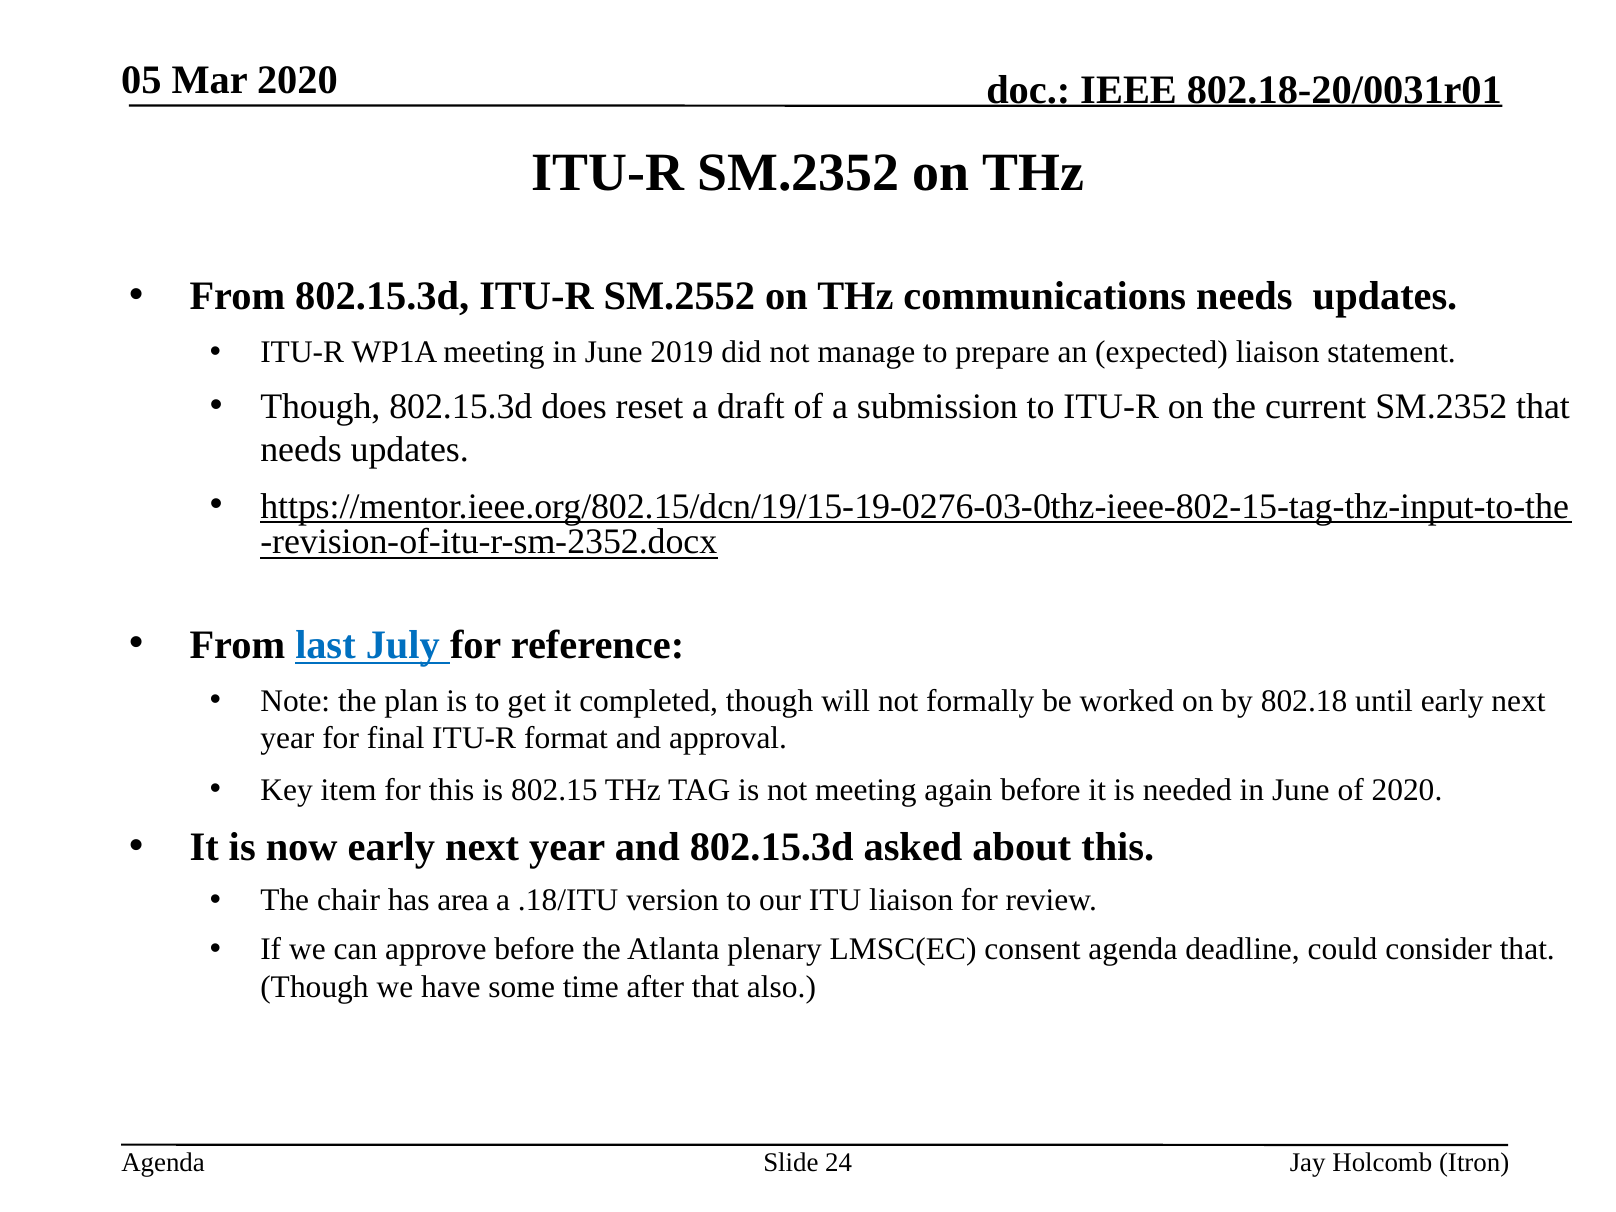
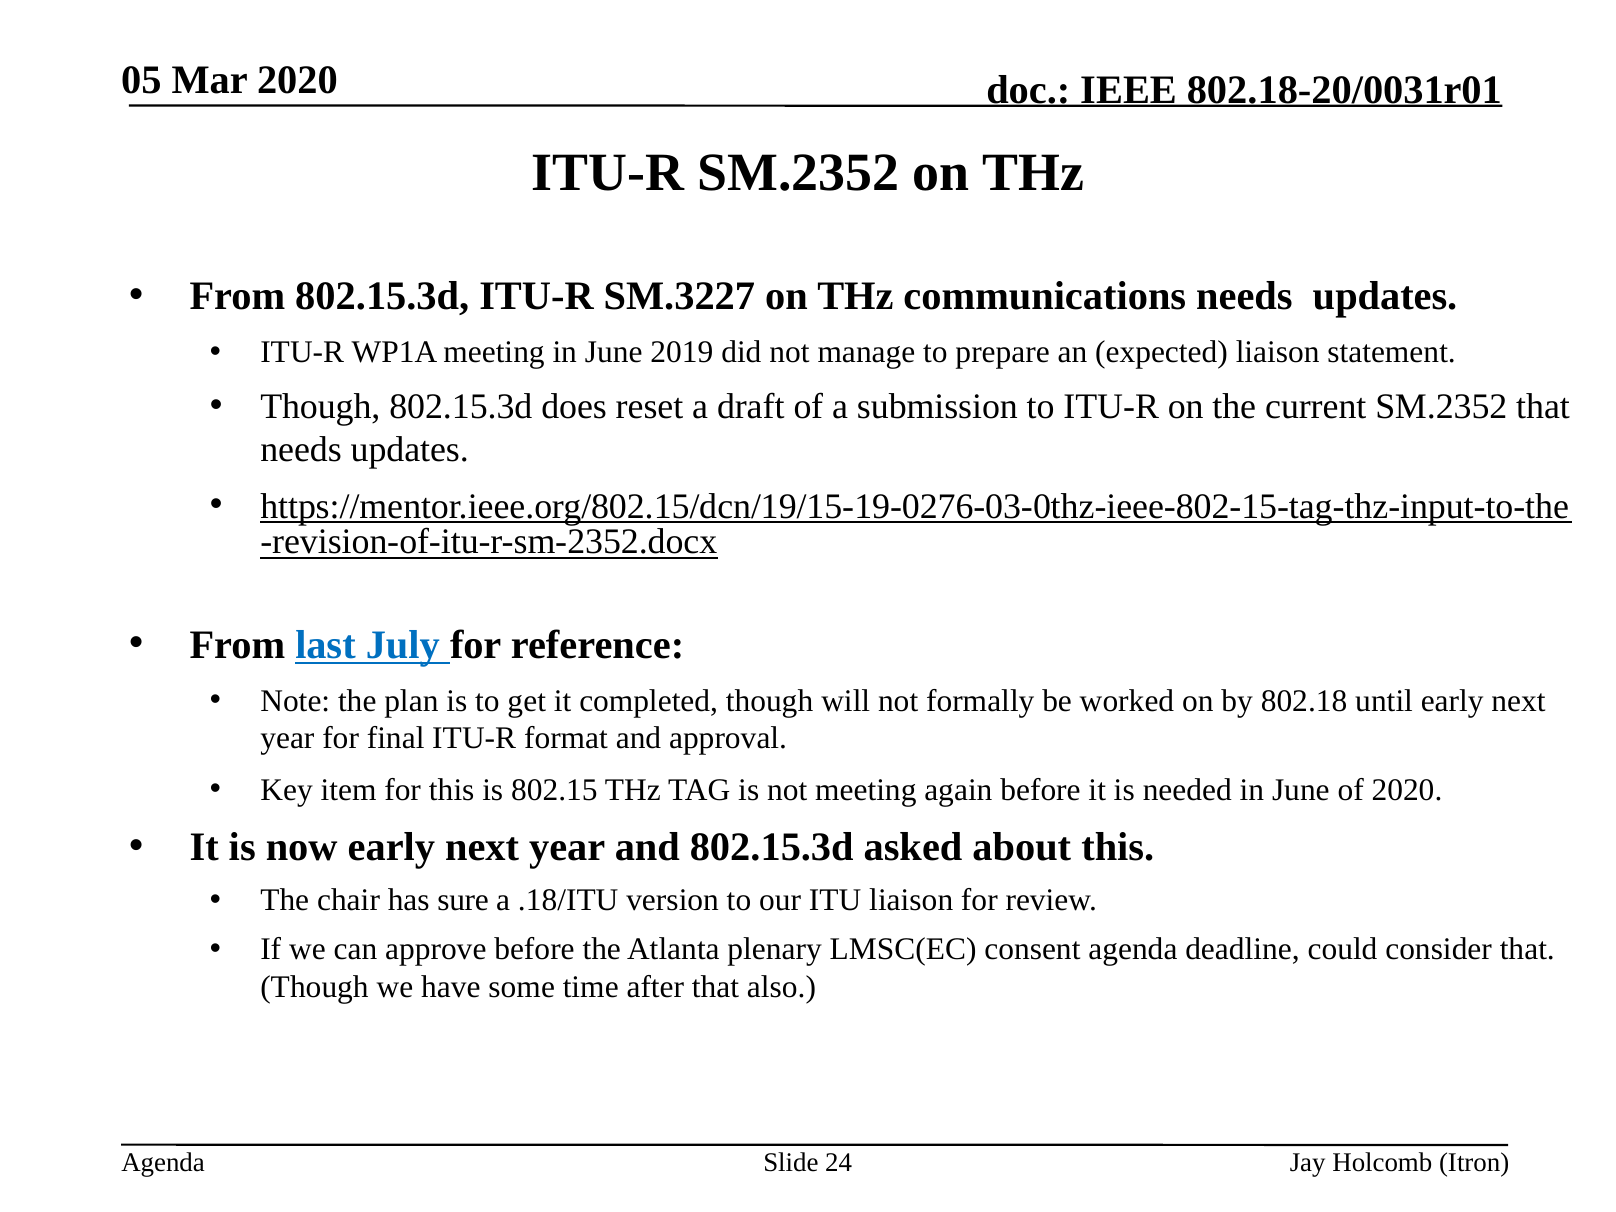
SM.2552: SM.2552 -> SM.3227 (679, 296)
area: area -> sure (463, 901)
